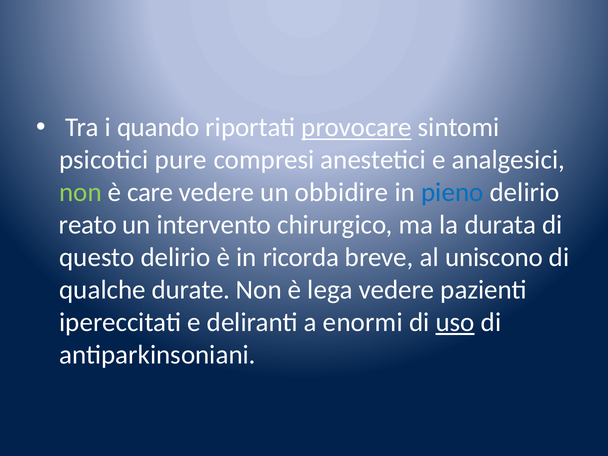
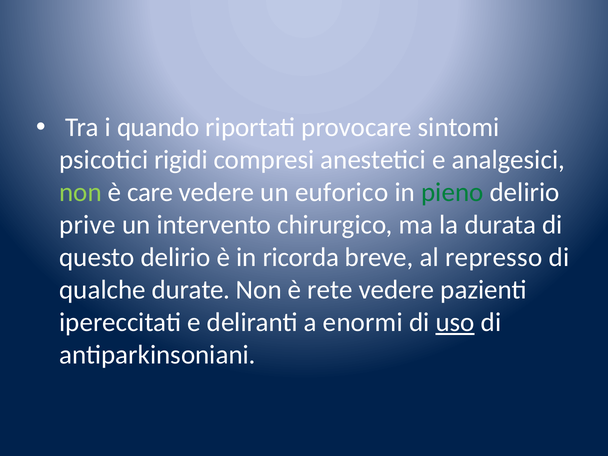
provocare underline: present -> none (357, 128)
pure: pure -> rigidi (181, 160)
obbidire: obbidire -> euforico (342, 192)
pieno colour: blue -> green (452, 192)
reato: reato -> prive (88, 225)
uniscono: uniscono -> represso (494, 257)
lega: lega -> rete (330, 290)
